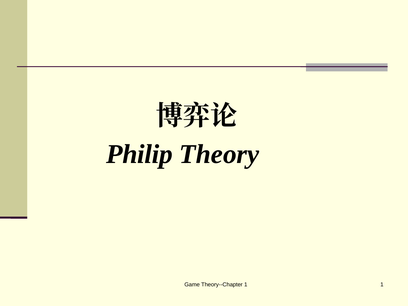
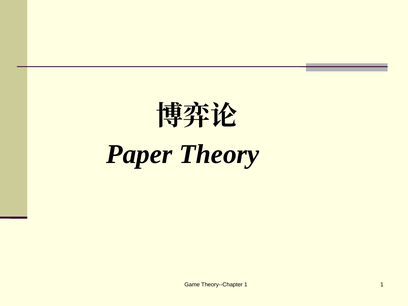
Philip: Philip -> Paper (139, 154)
